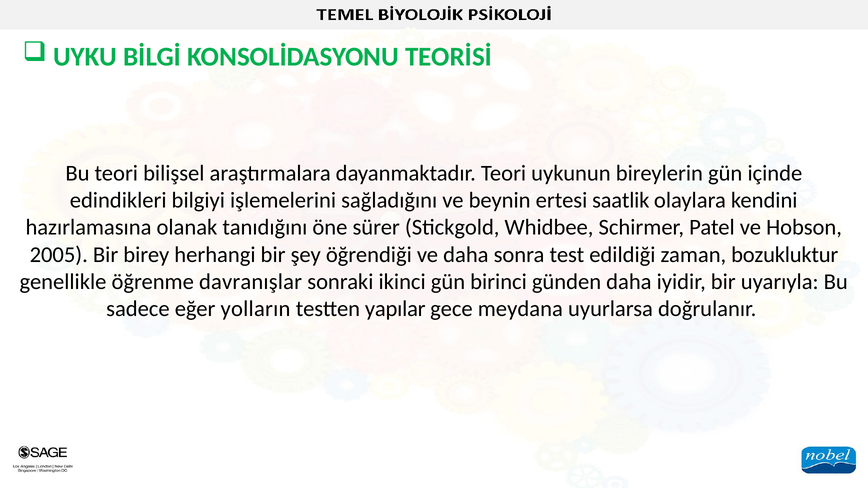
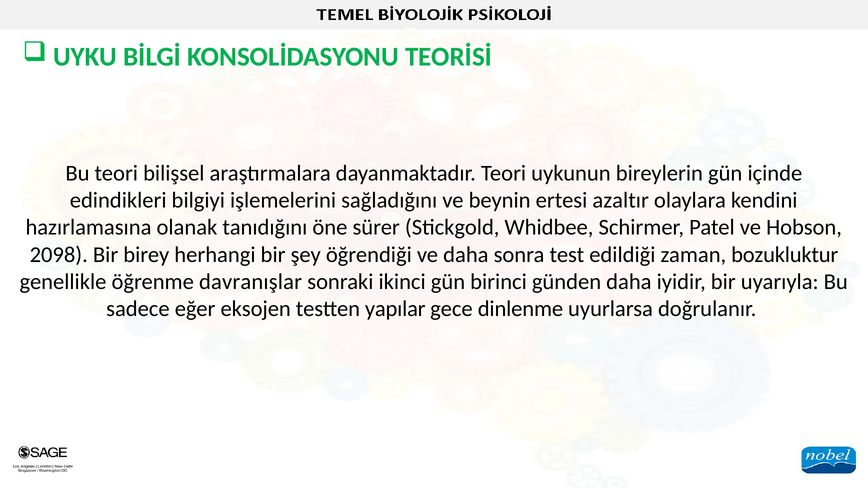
saatlik: saatlik -> azaltır (621, 200)
2005: 2005 -> 2098 (59, 255)
yolların: yolların -> eksojen (256, 309)
meydana: meydana -> dinlenme (520, 309)
